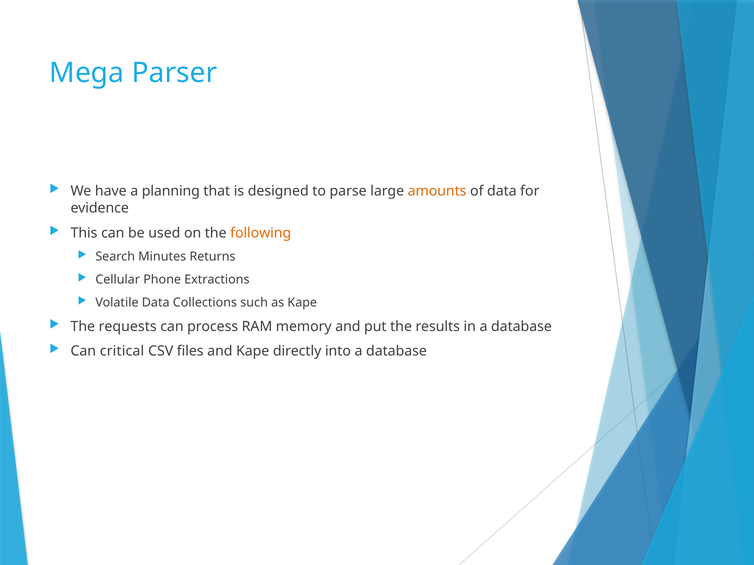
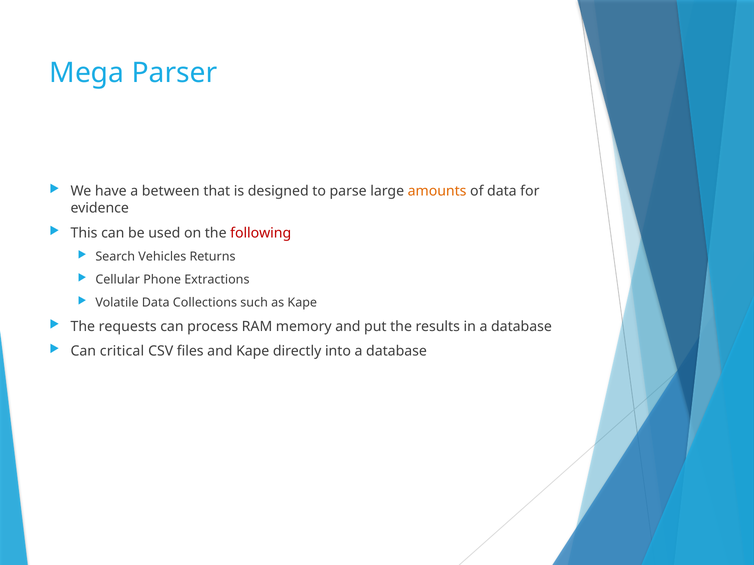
planning: planning -> between (171, 191)
following colour: orange -> red (261, 233)
Minutes: Minutes -> Vehicles (162, 257)
